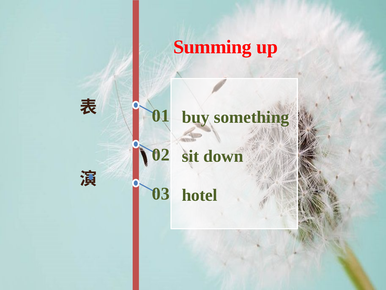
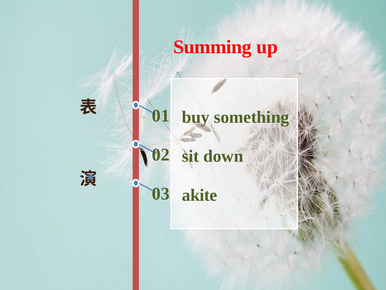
hotel: hotel -> akite (200, 195)
